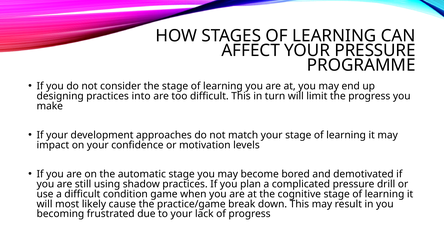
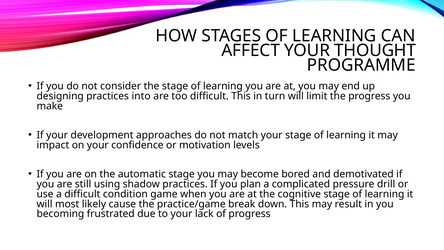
YOUR PRESSURE: PRESSURE -> THOUGHT (375, 50)
